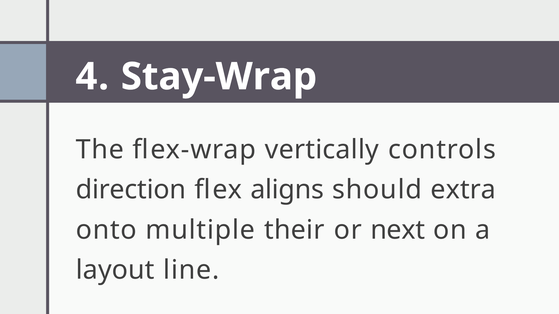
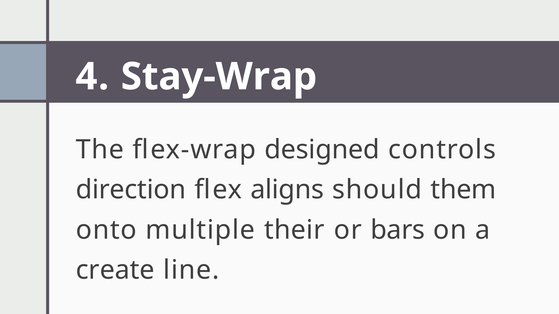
vertically: vertically -> designed (322, 150)
extra: extra -> them (463, 190)
next: next -> bars (398, 230)
layout: layout -> create (115, 270)
